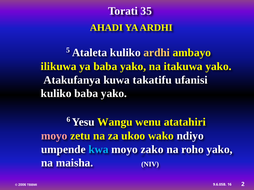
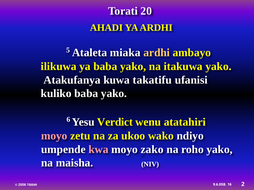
35: 35 -> 20 (146, 11)
Ataleta kuliko: kuliko -> miaka (125, 53)
Wangu: Wangu -> Verdict (115, 122)
kwa colour: light blue -> pink (98, 150)
